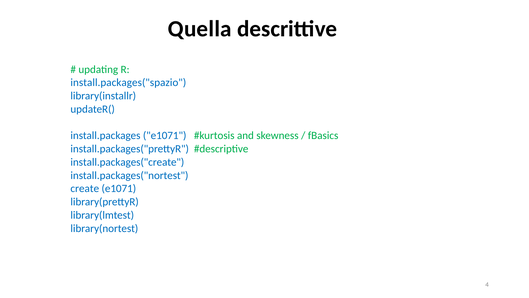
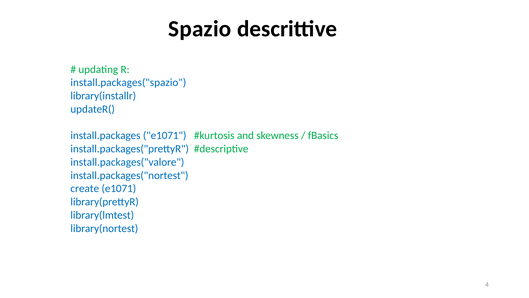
Quella: Quella -> Spazio (200, 29)
install.packages("create: install.packages("create -> install.packages("valore (127, 162)
